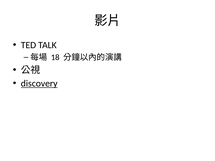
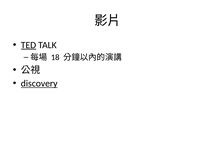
TED underline: none -> present (29, 45)
